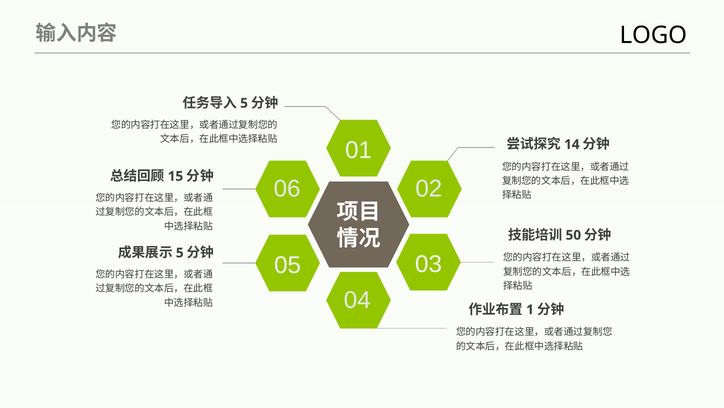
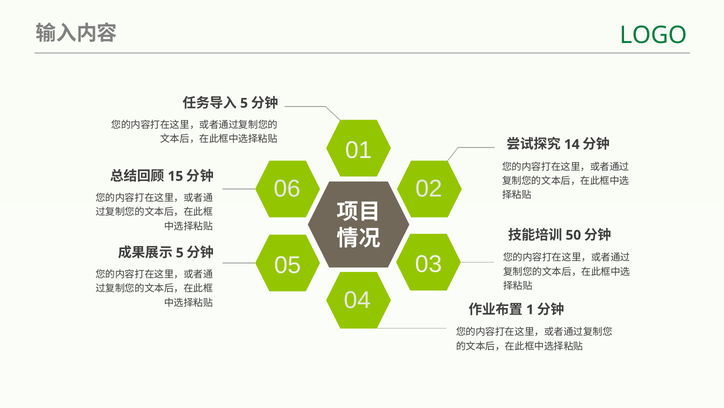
LOGO colour: black -> green (653, 35)
